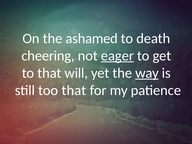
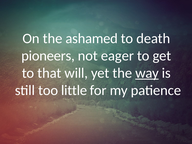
cheering: cheering -> pioneers (48, 56)
eager underline: present -> none (117, 56)
too that: that -> little (74, 90)
